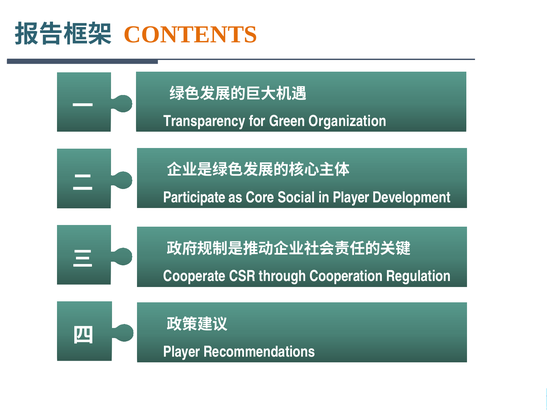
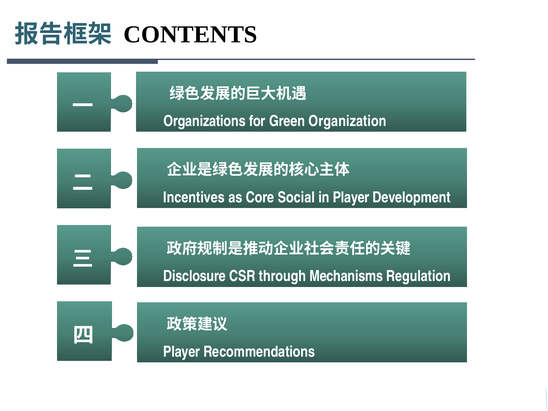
CONTENTS colour: orange -> black (190, 35)
Transparency: Transparency -> Organizations (205, 121)
Participate: Participate -> Incentives (194, 197)
Cooperate: Cooperate -> Disclosure (195, 276)
Cooperation: Cooperation -> Mechanisms (346, 276)
